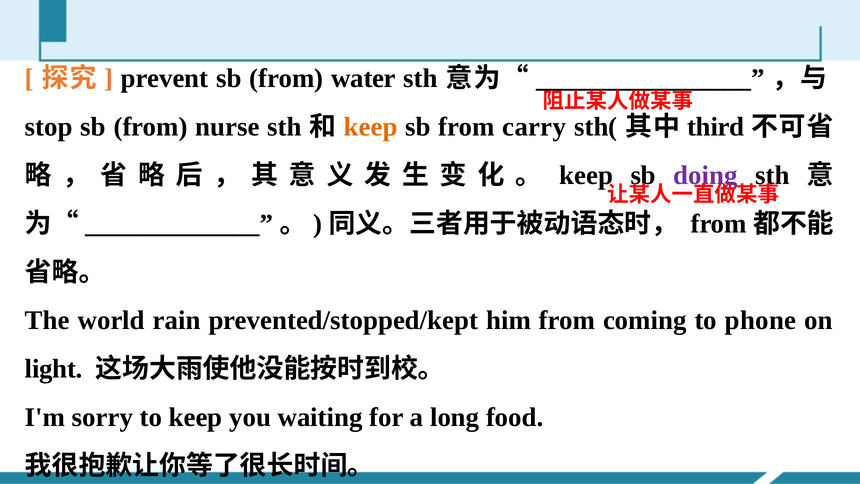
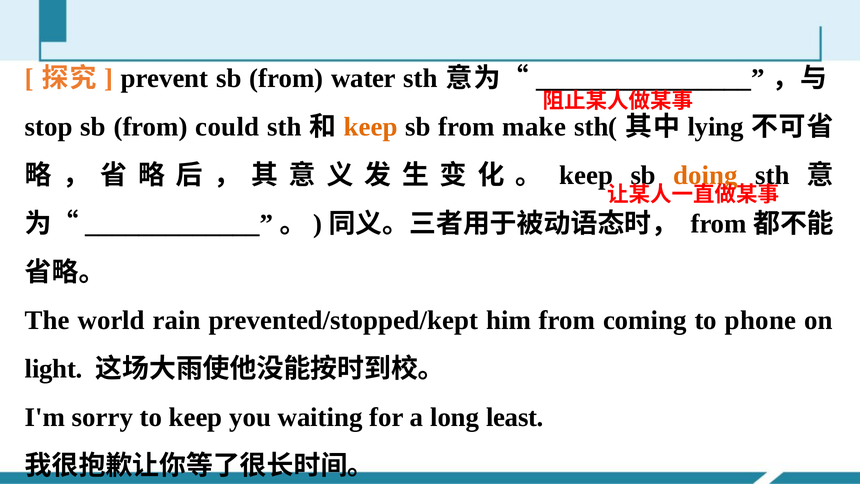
nurse: nurse -> could (227, 127)
carry: carry -> make (534, 127)
third: third -> lying (716, 127)
doing colour: purple -> orange (706, 175)
food: food -> least (515, 417)
